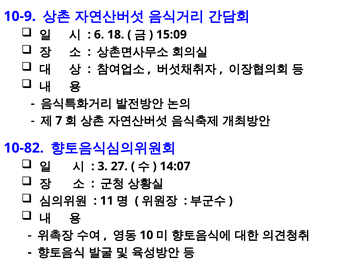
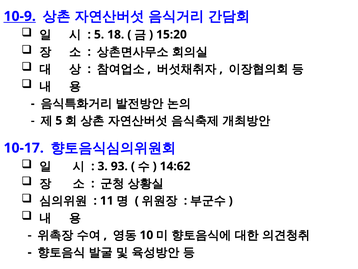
10-9 underline: none -> present (20, 16)
6: 6 -> 5 (99, 35)
15:09: 15:09 -> 15:20 (172, 35)
7: 7 -> 5 (59, 120)
10-82: 10-82 -> 10-17 (24, 148)
27: 27 -> 93 (119, 166)
14:07: 14:07 -> 14:62 (175, 166)
